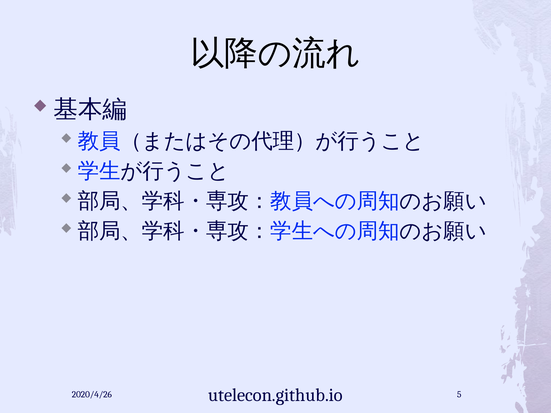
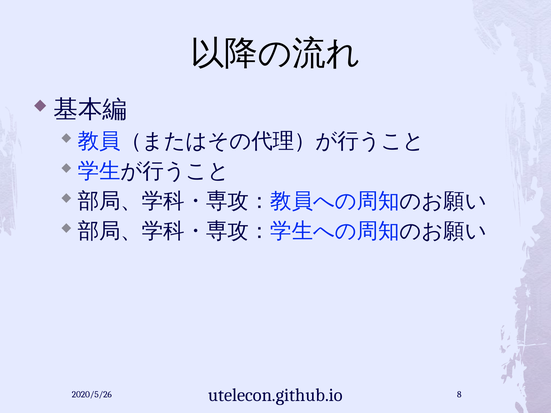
2020/4/26: 2020/4/26 -> 2020/5/26 (92, 395)
5: 5 -> 8 (459, 395)
